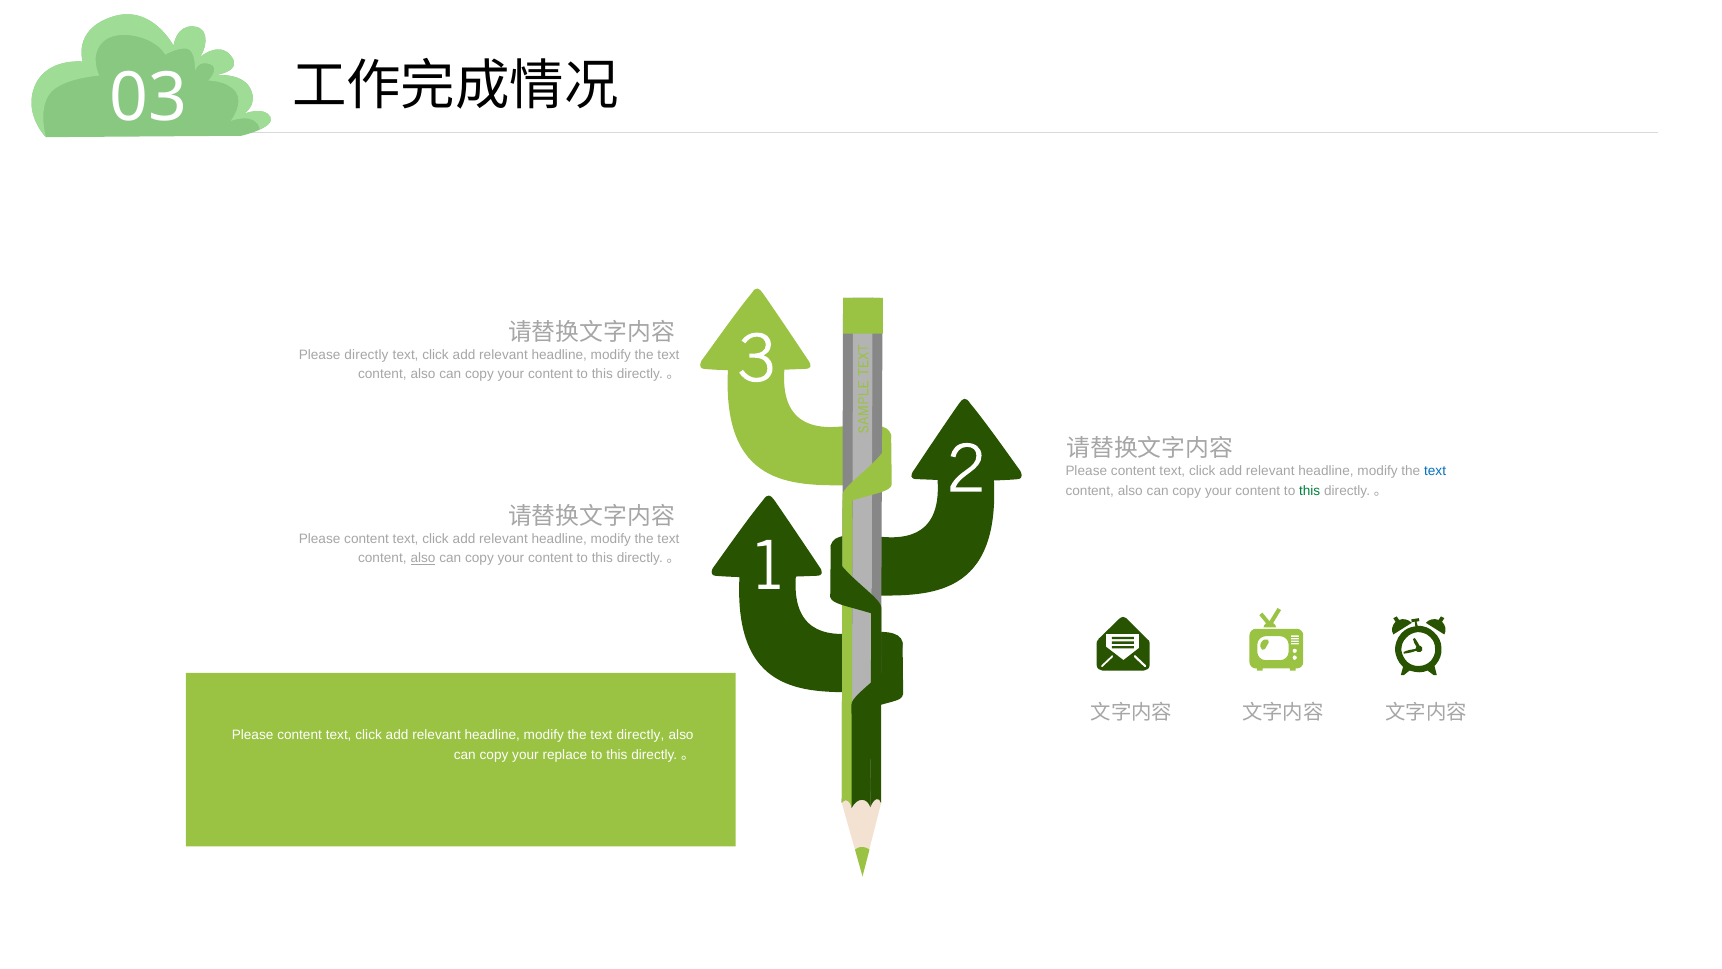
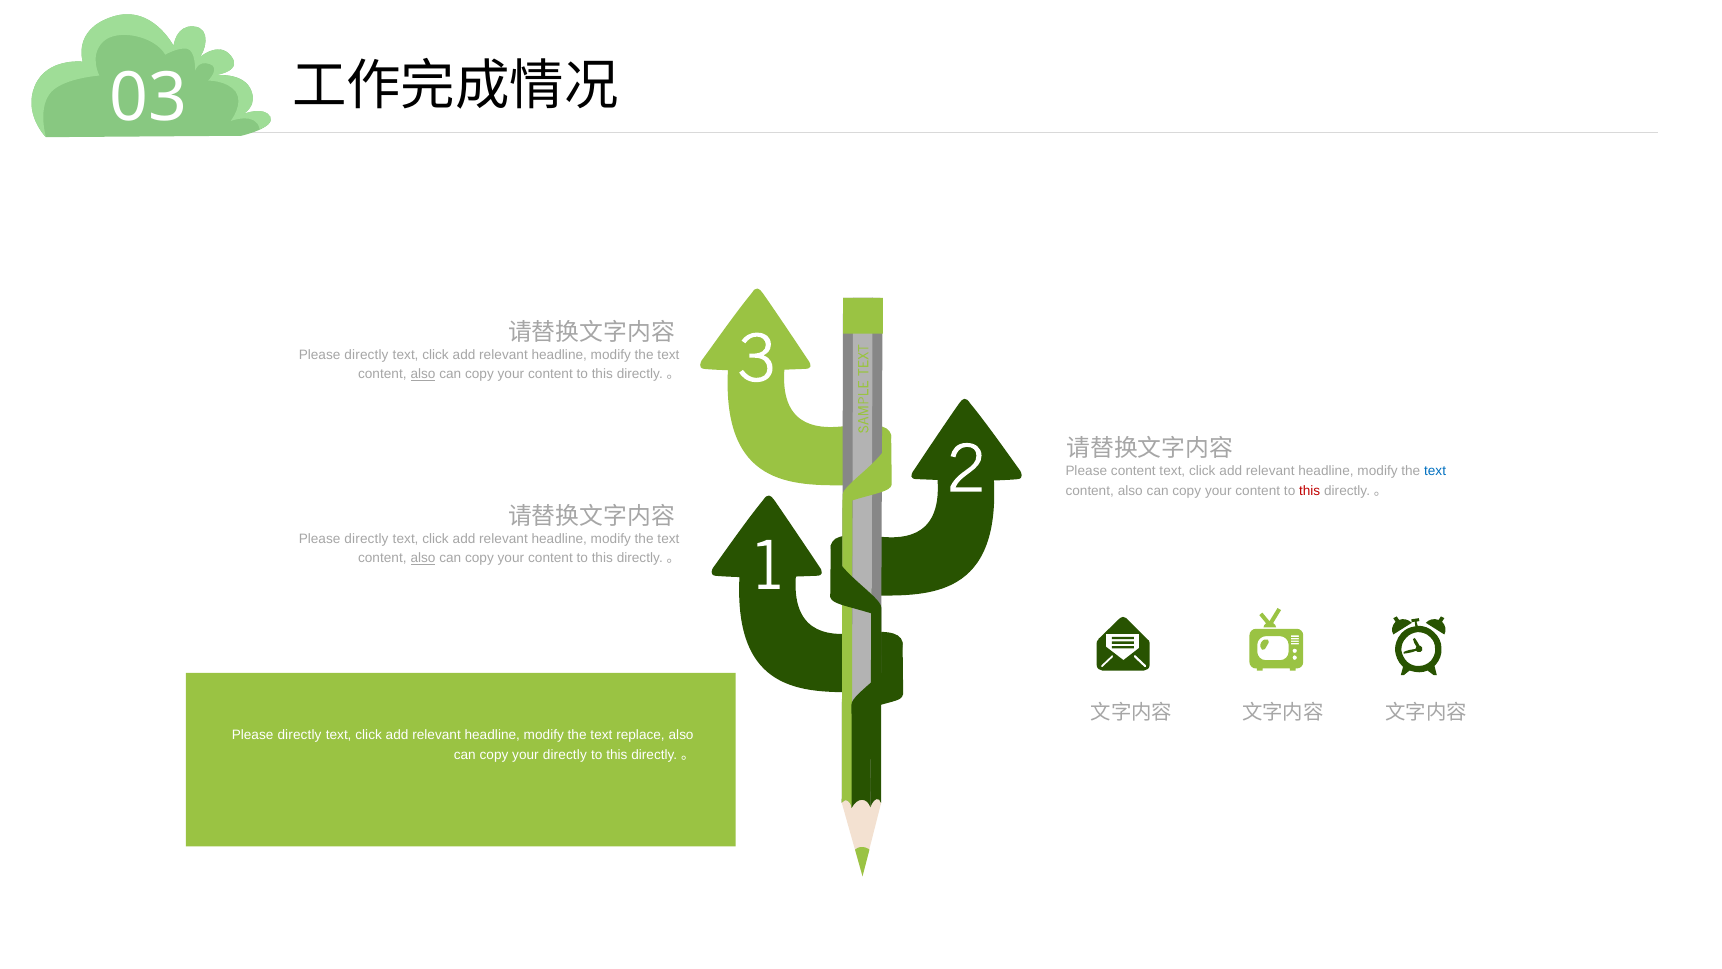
also underline: none -> present (423, 374)
this colour: green -> red (1310, 491)
content: content -> directly (366, 538)
content: content -> directly (300, 735)
text directly: directly -> replace (641, 735)
your replace: replace -> directly (565, 754)
